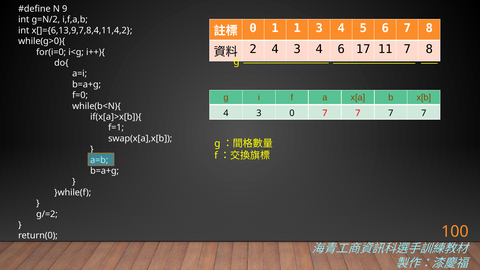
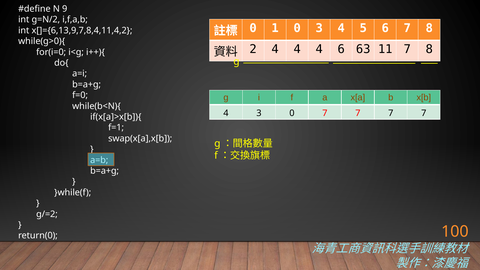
1 1: 1 -> 0 (297, 28)
2 4 3: 3 -> 4 (297, 49)
17: 17 -> 63 (363, 49)
